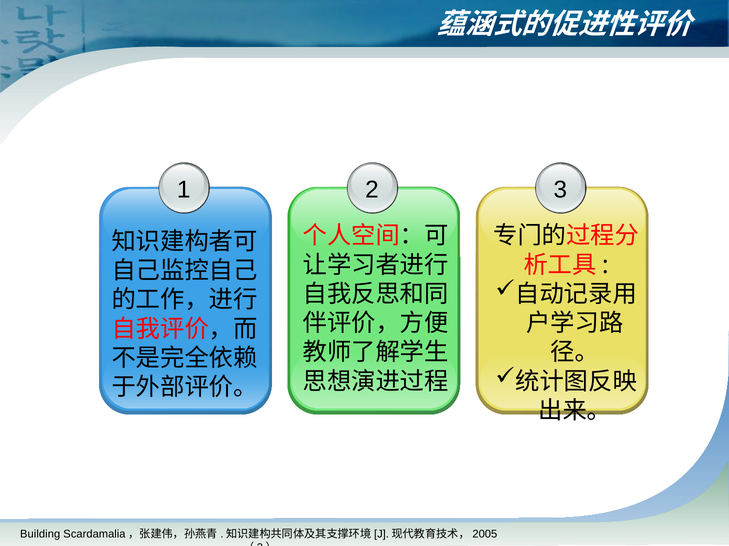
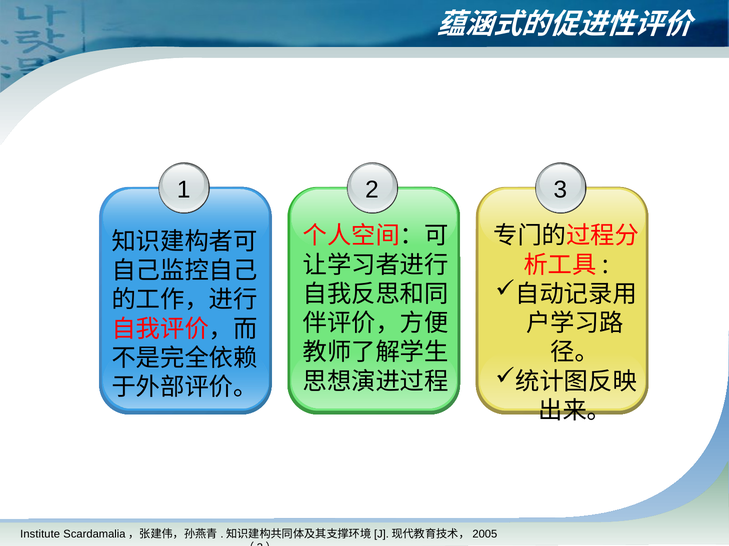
Building: Building -> Institute (40, 535)
